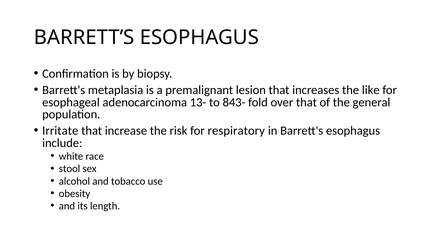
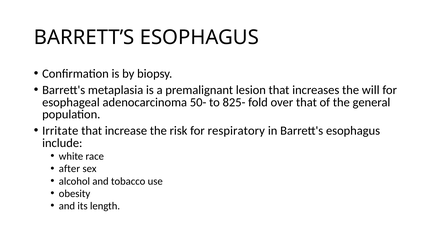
like: like -> will (371, 90)
13-: 13- -> 50- (198, 102)
843-: 843- -> 825- (234, 102)
stool: stool -> after (69, 169)
